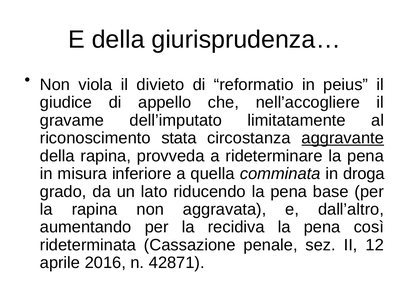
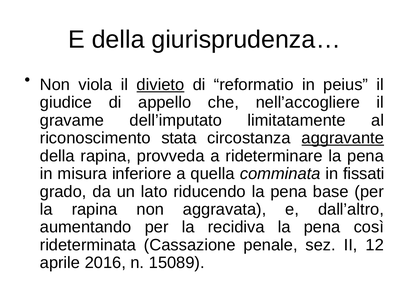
divieto underline: none -> present (160, 85)
droga: droga -> fissati (364, 174)
42871: 42871 -> 15089 (177, 263)
